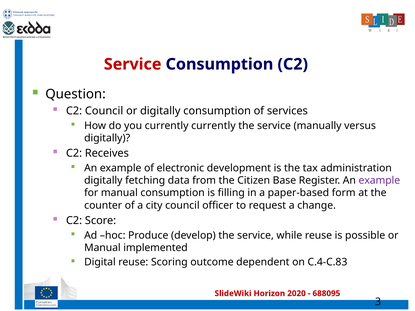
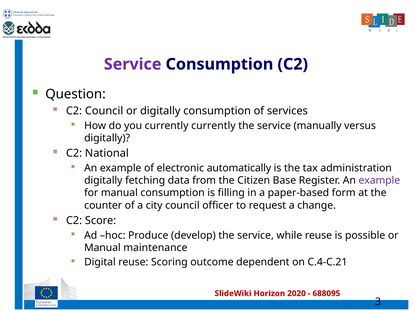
Service colour: red -> purple (133, 64)
Receives: Receives -> National (107, 153)
development: development -> automatically (239, 168)
implemented: implemented -> maintenance (155, 248)
C.4-C.83: C.4-C.83 -> C.4-C.21 (327, 262)
